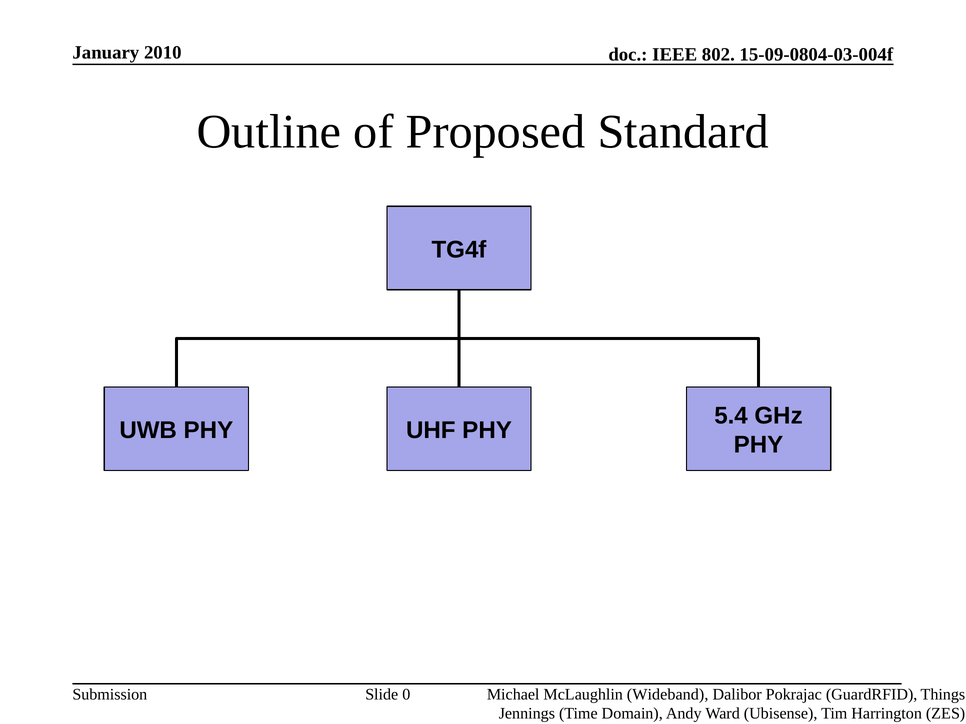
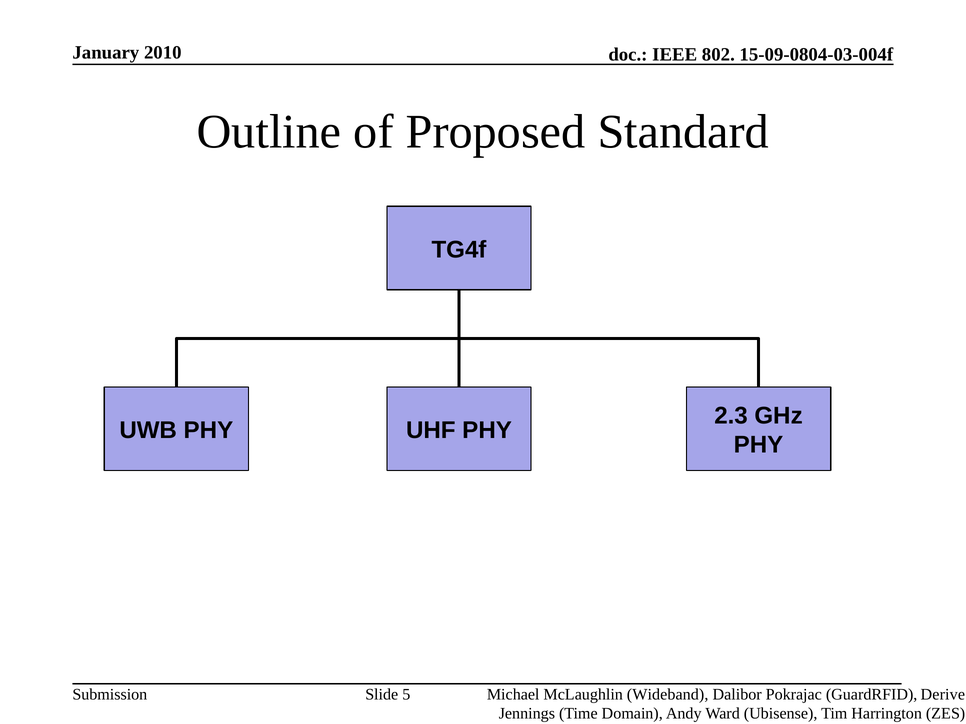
5.4: 5.4 -> 2.3 (731, 416)
Things: Things -> Derive (943, 695)
0: 0 -> 5 (406, 695)
